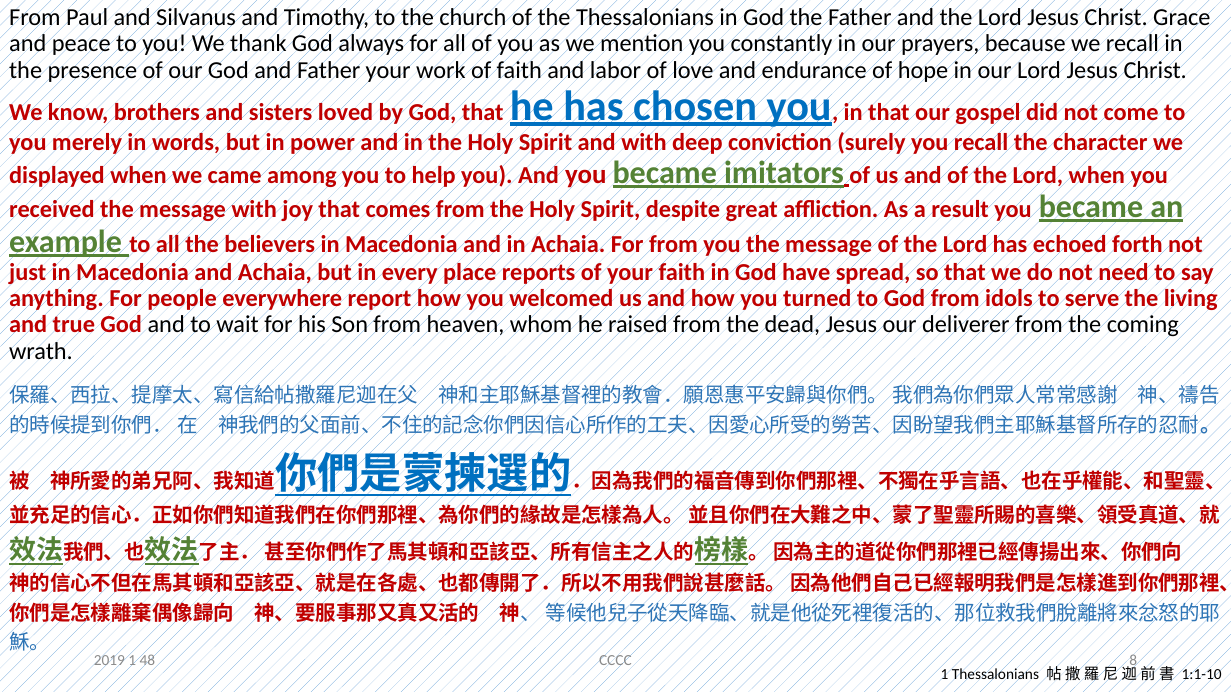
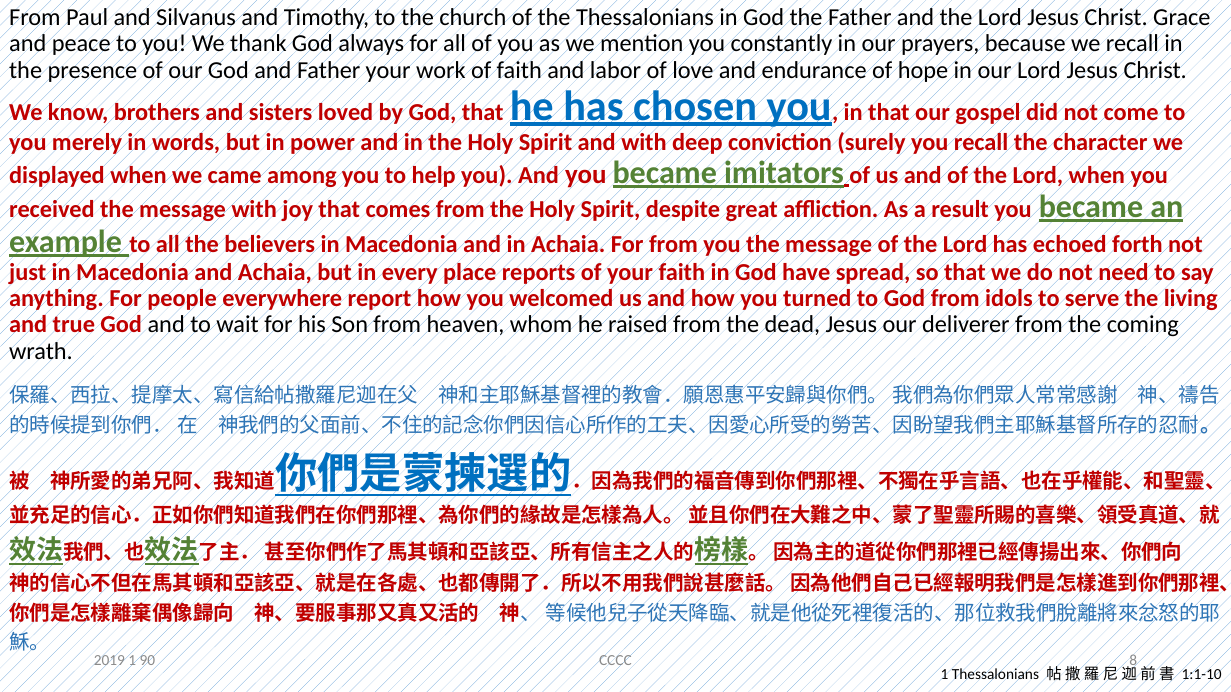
48: 48 -> 90 (147, 661)
